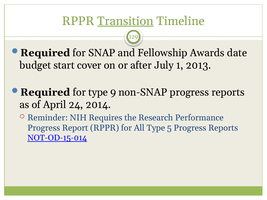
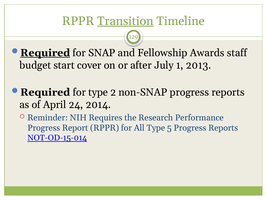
Required underline: none -> present (45, 53)
date: date -> staff (237, 53)
9: 9 -> 2 (113, 92)
